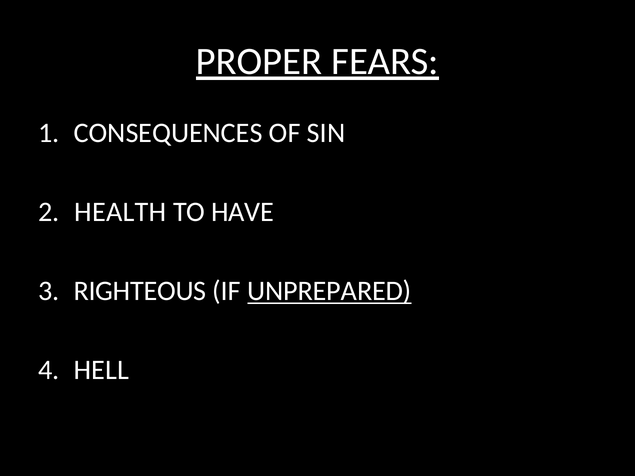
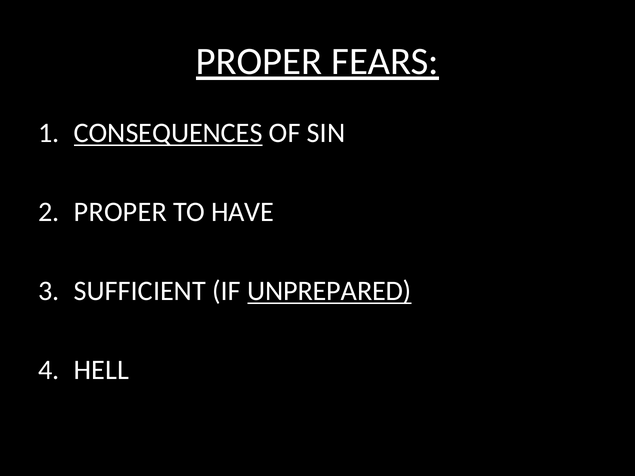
CONSEQUENCES underline: none -> present (168, 133)
HEALTH: HEALTH -> PROPER (120, 212)
RIGHTEOUS: RIGHTEOUS -> SUFFICIENT (140, 291)
